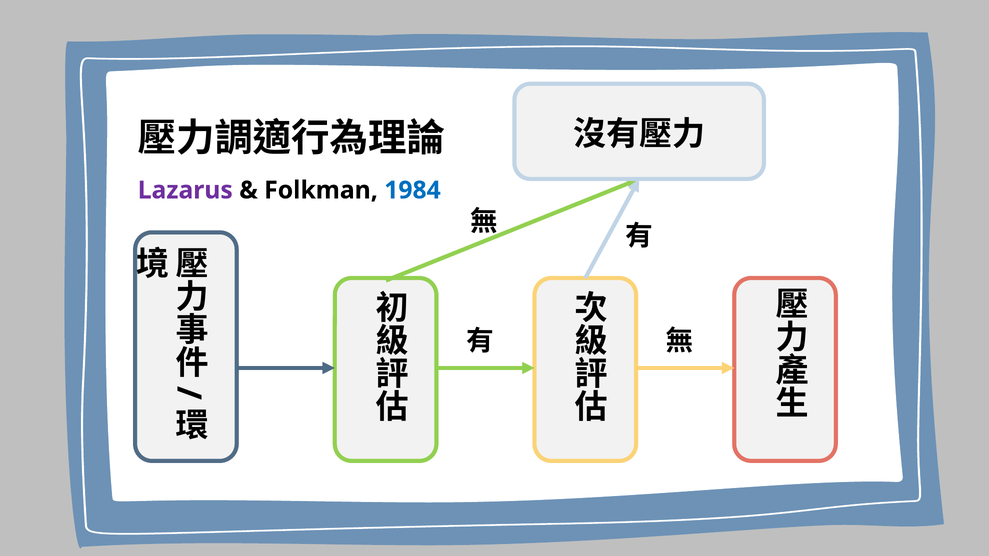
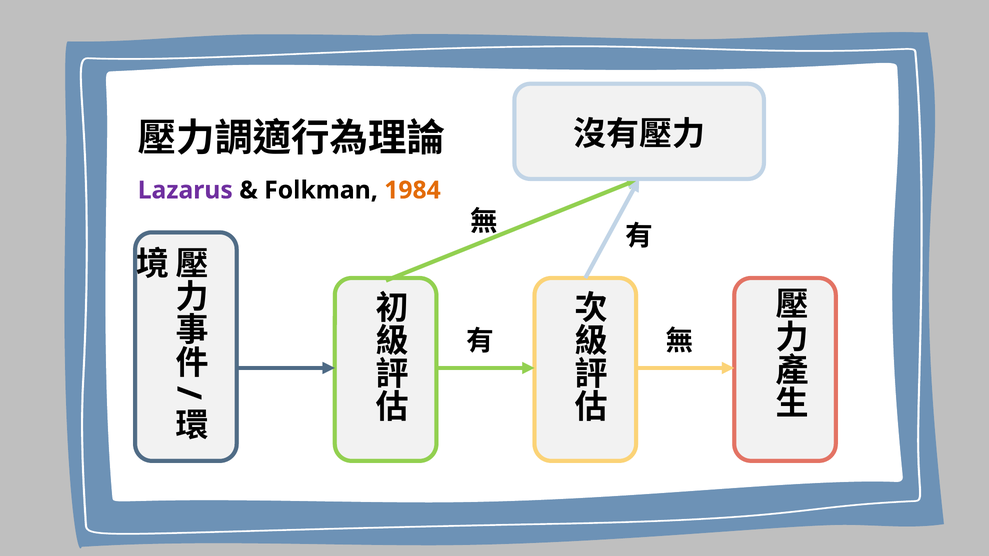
1984 colour: blue -> orange (413, 190)
